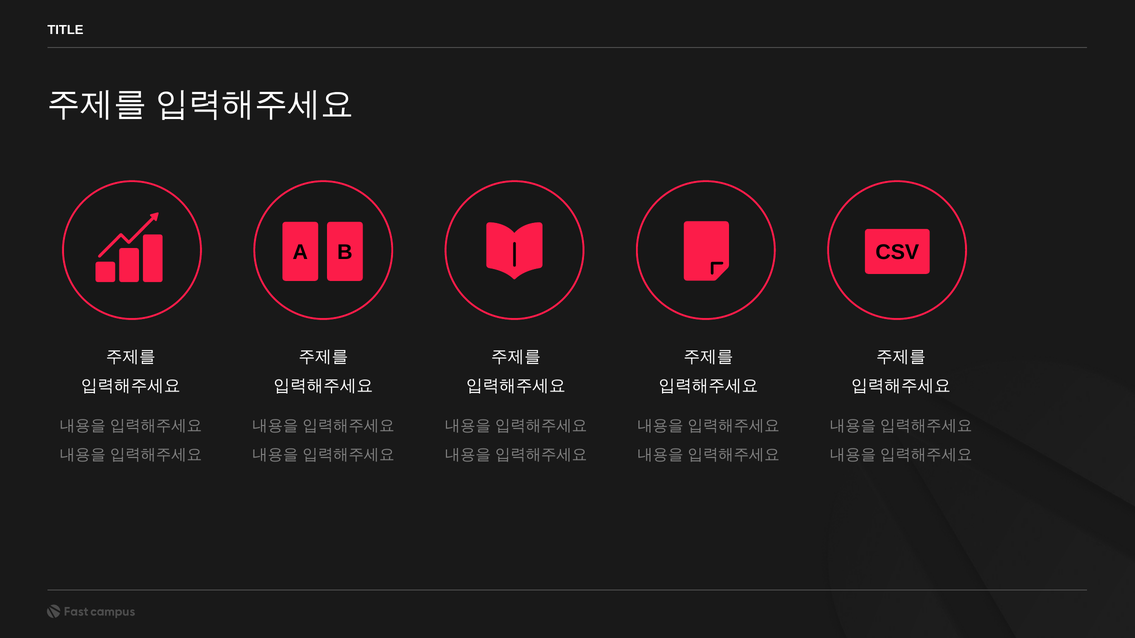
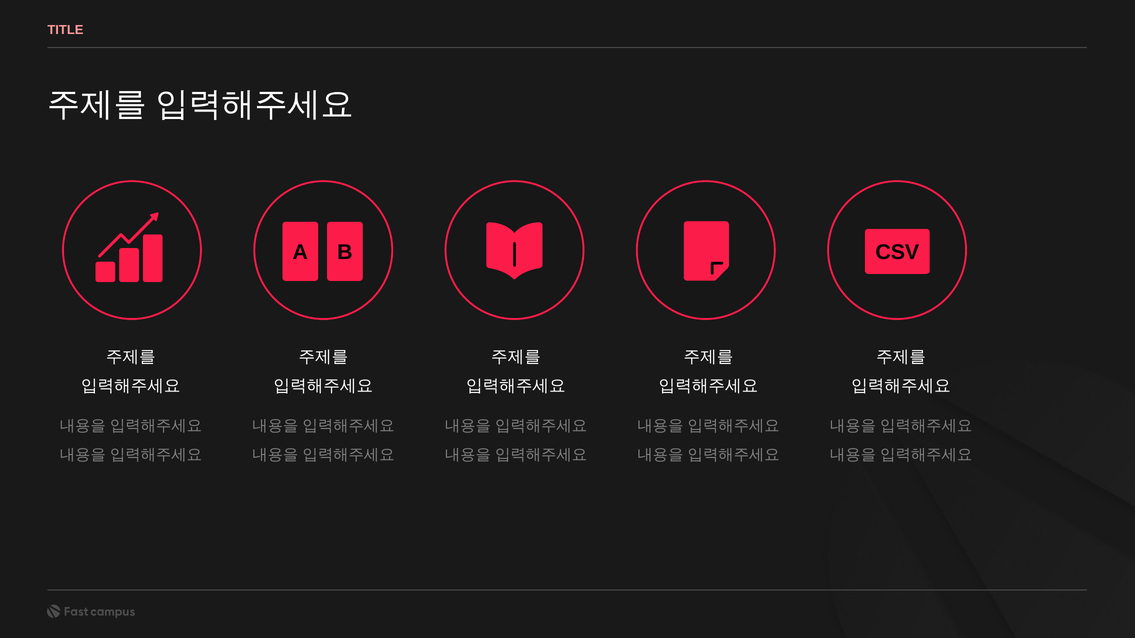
TITLE colour: white -> pink (65, 30)
